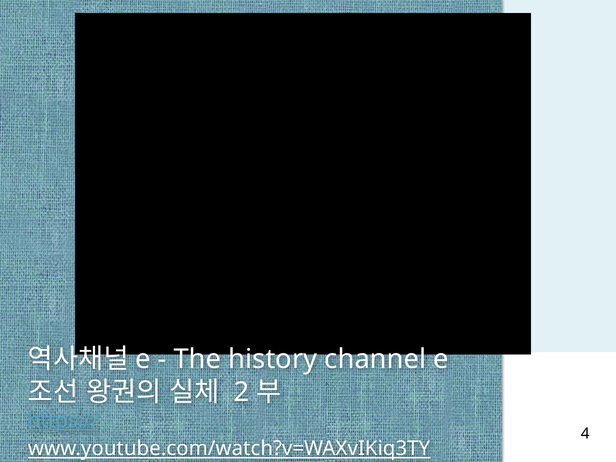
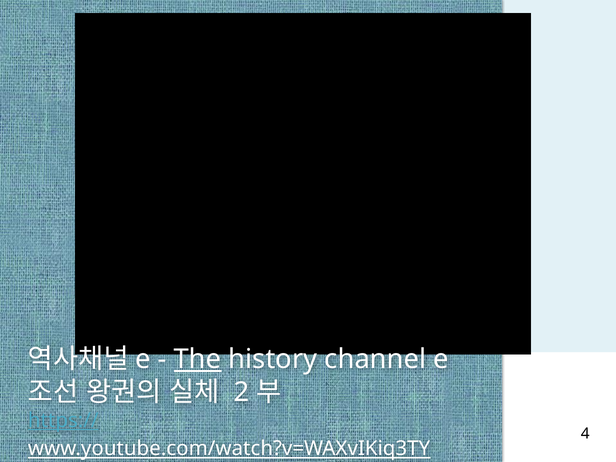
The underline: none -> present (198, 359)
